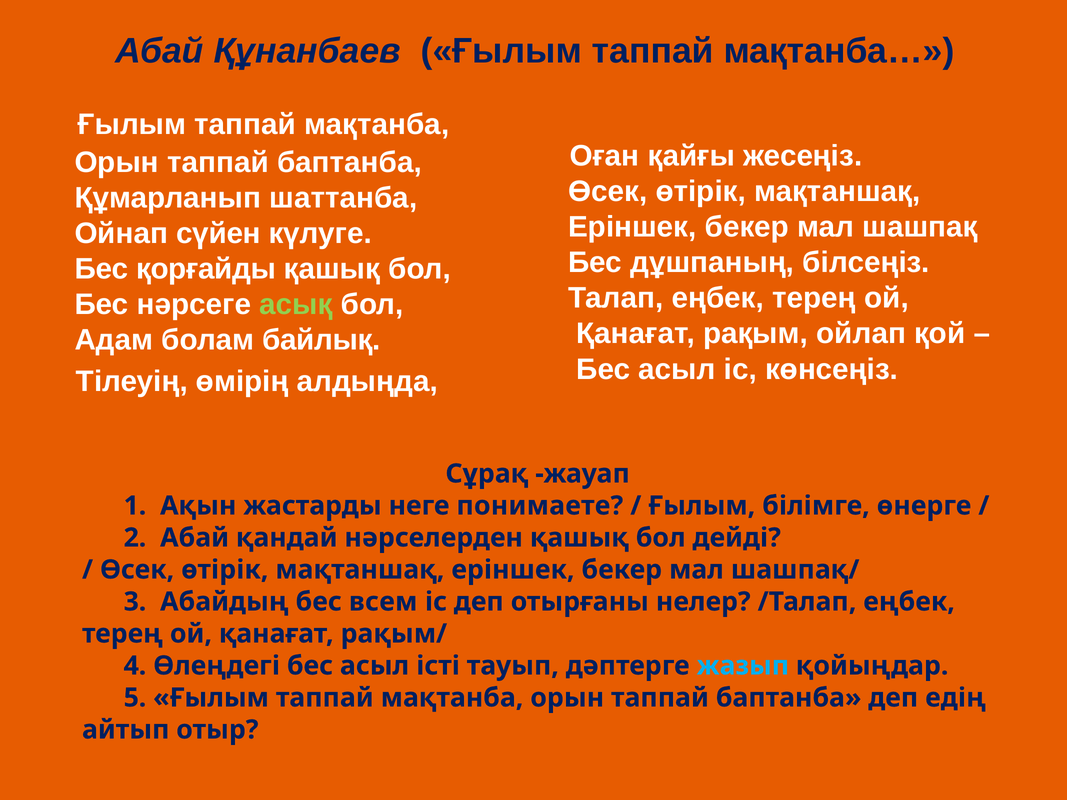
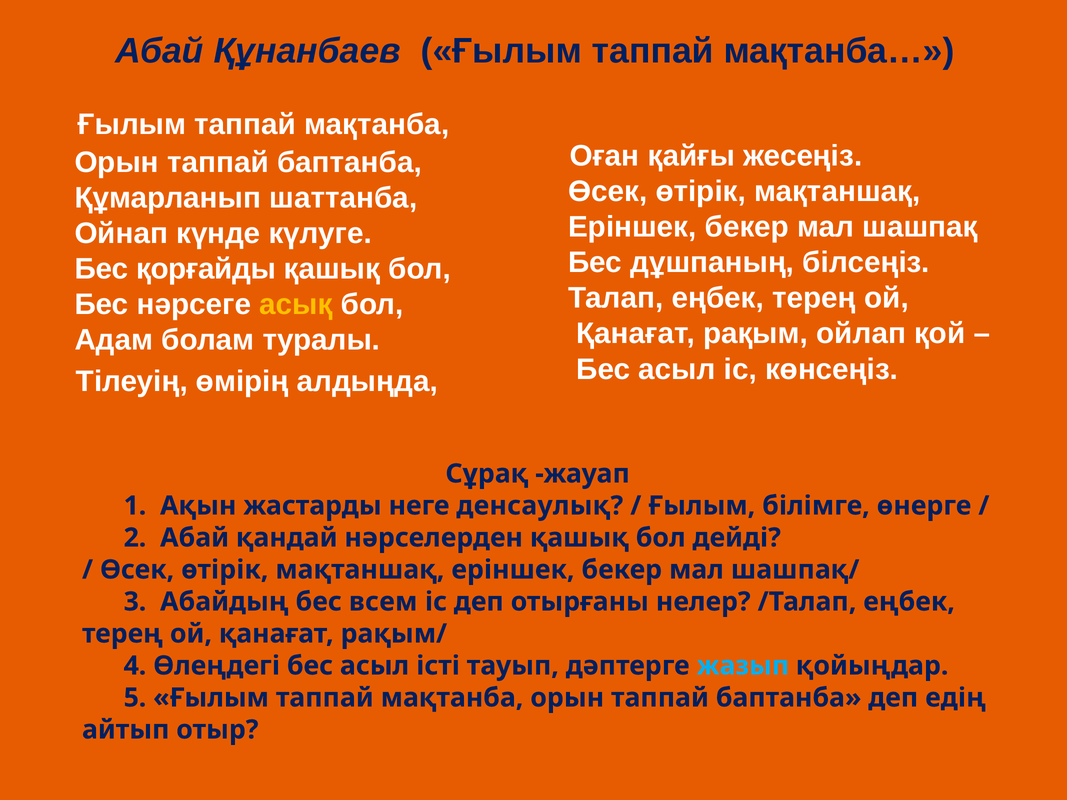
сүйен: сүйен -> күнде (218, 234)
асық colour: light green -> yellow (296, 305)
байлық: байлық -> туралы (321, 340)
понимаете: понимаете -> денсаулық (540, 506)
